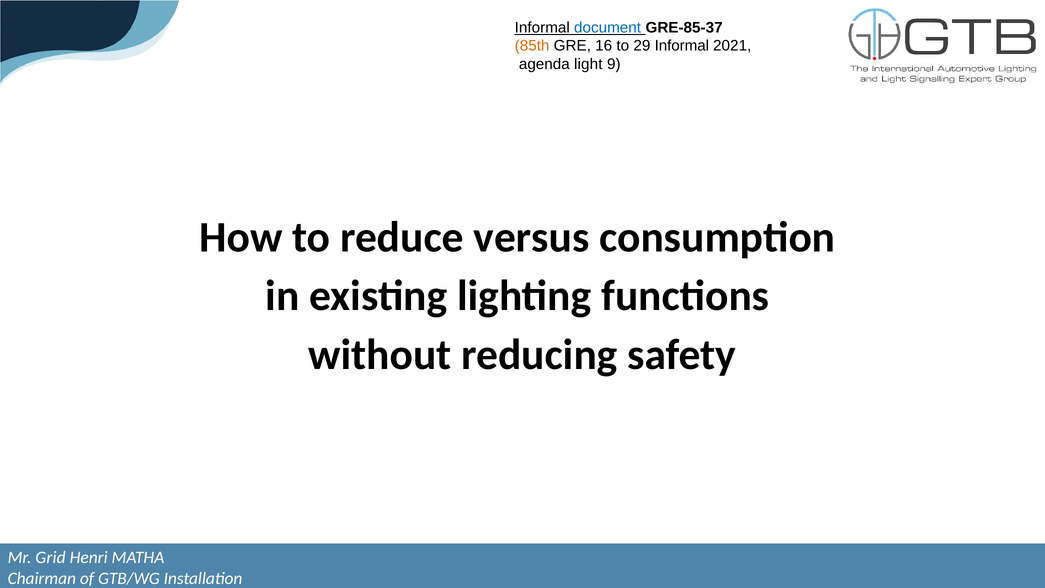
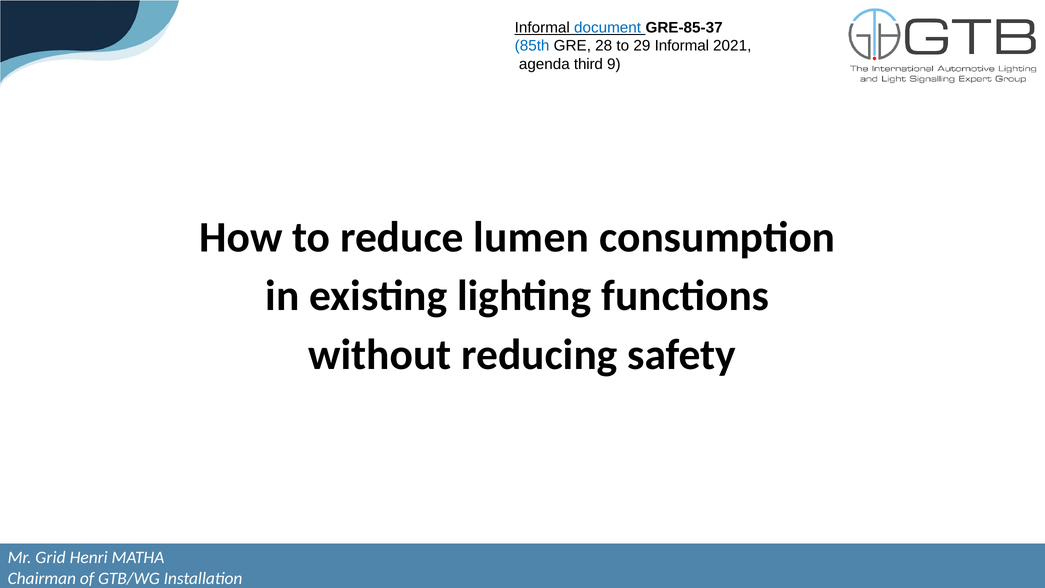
85th colour: orange -> blue (532, 46)
16: 16 -> 28 (604, 46)
light: light -> third (588, 64)
versus: versus -> lumen (531, 237)
